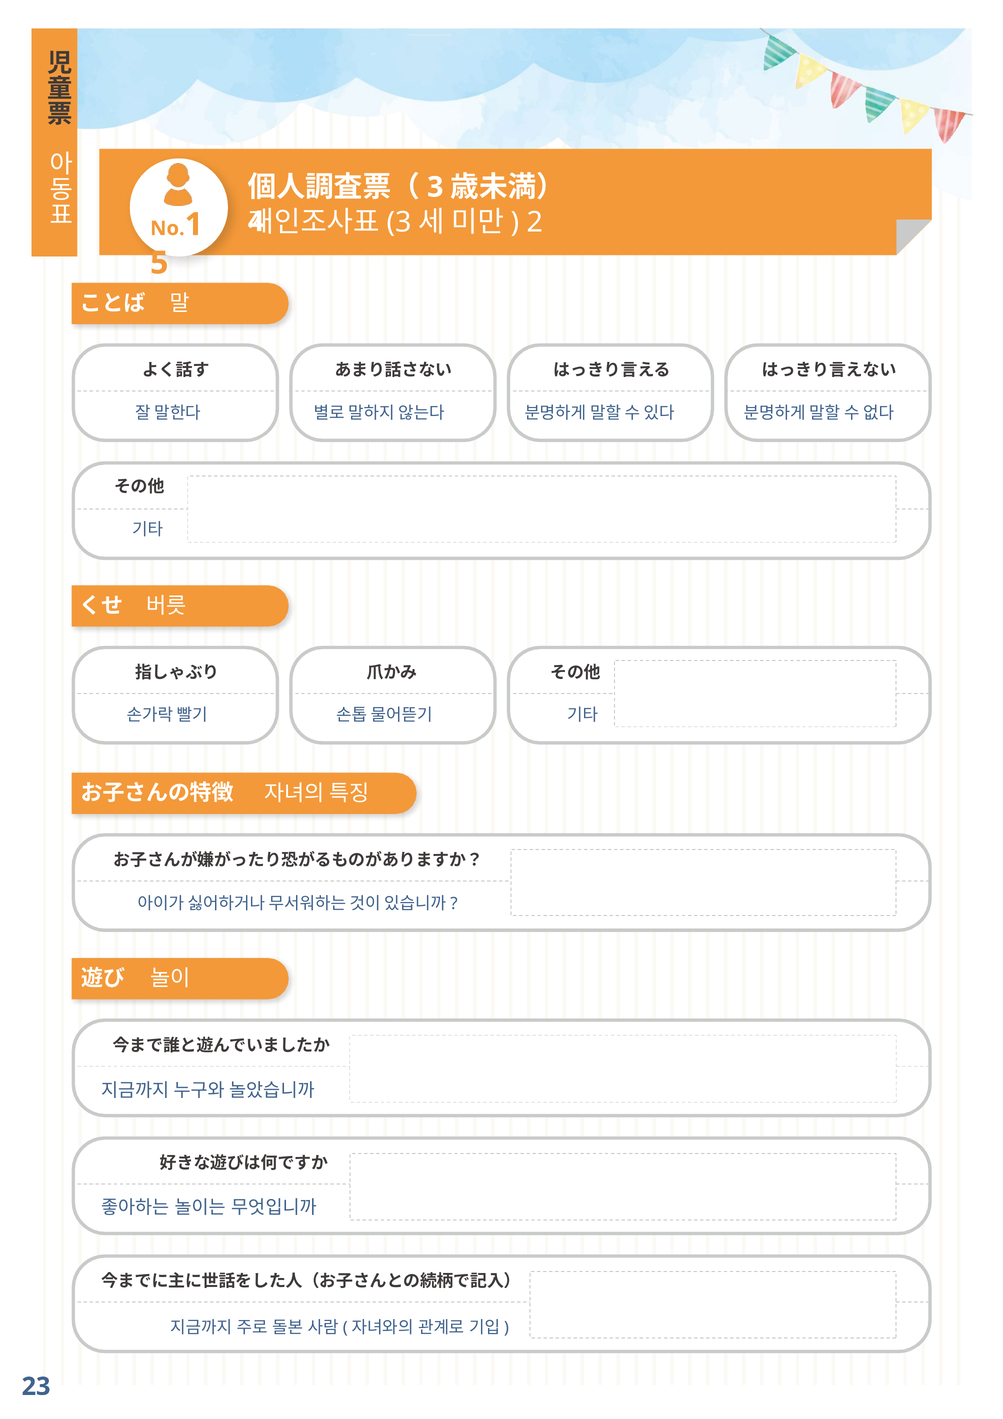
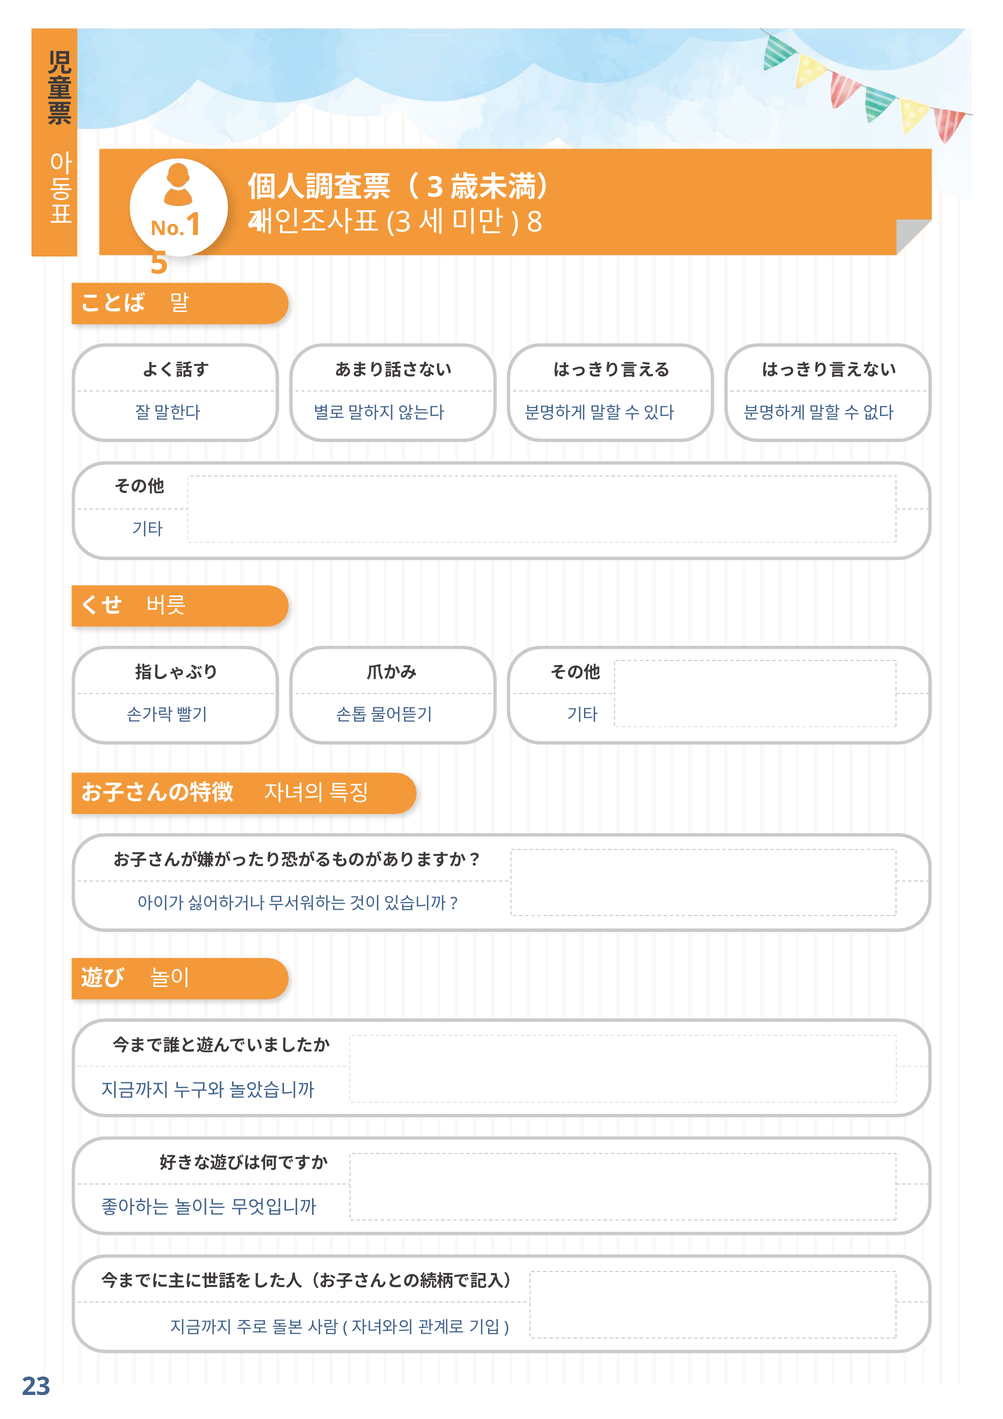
2: 2 -> 8 (535, 222)
